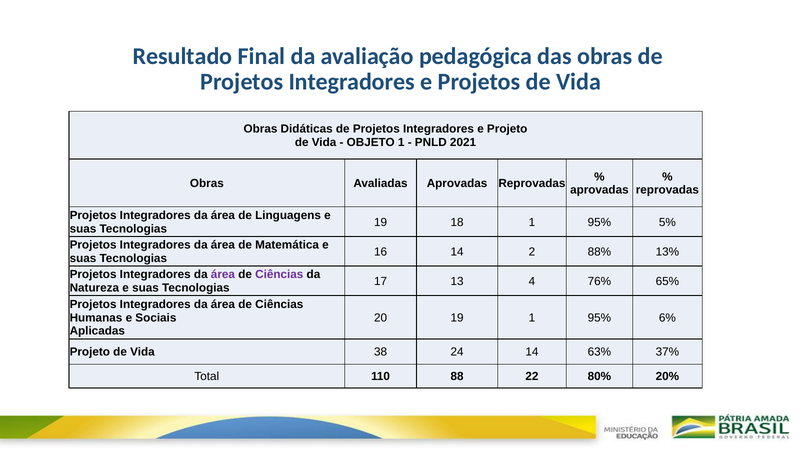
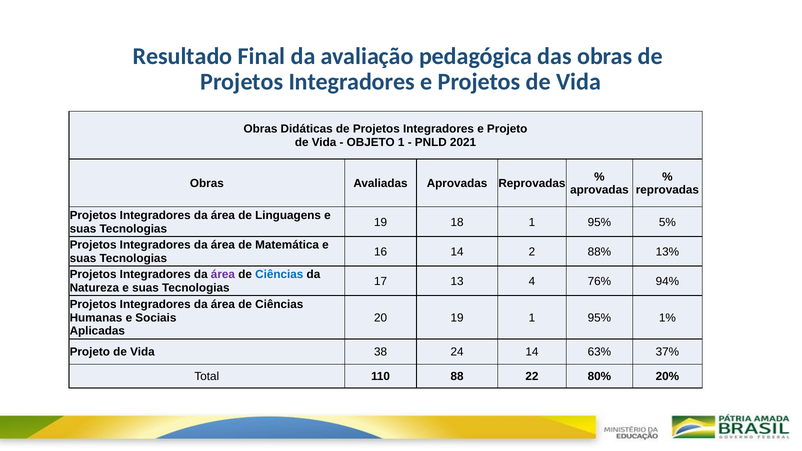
Ciências colour: purple -> blue (279, 275)
65%: 65% -> 94% (667, 281)
6%: 6% -> 1% (667, 318)
